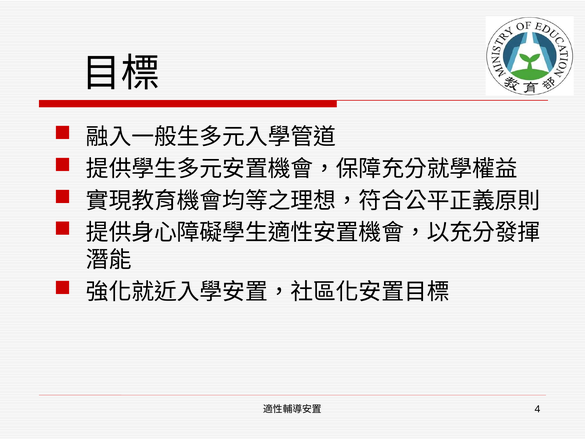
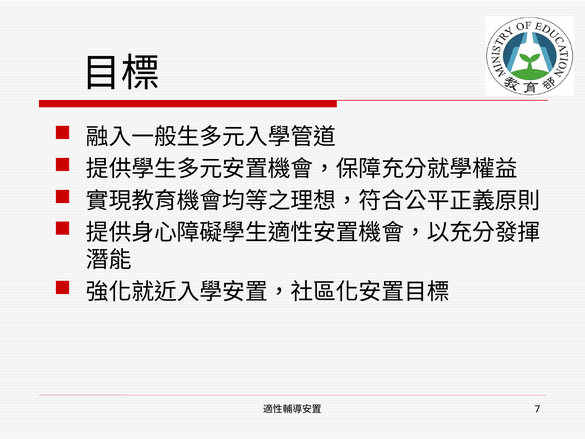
4: 4 -> 7 (537, 409)
